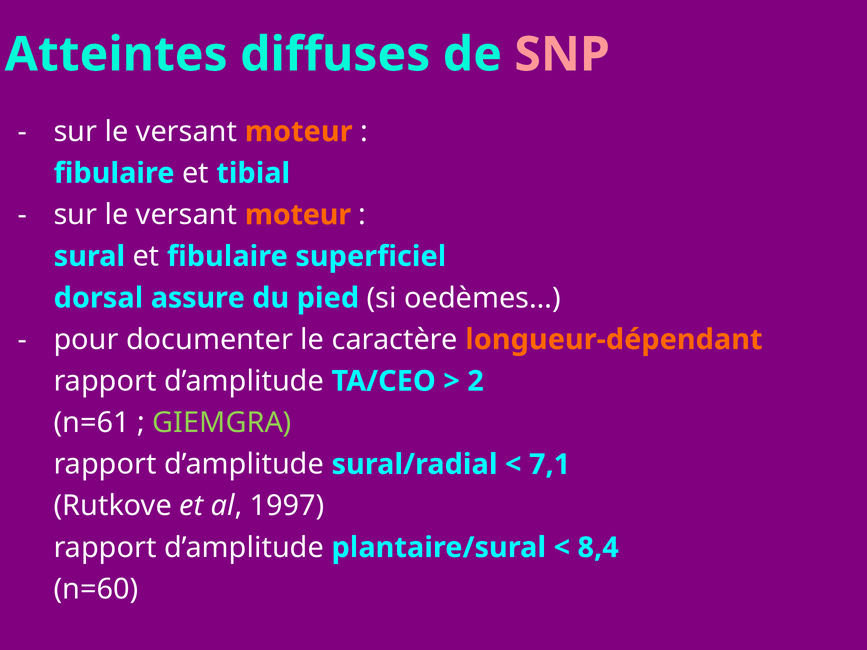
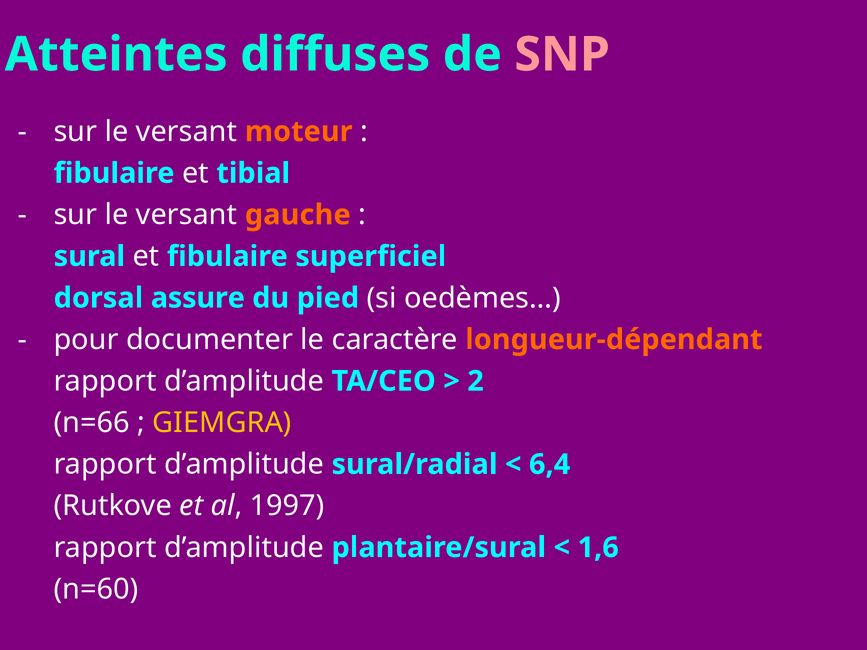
moteur: moteur -> gauche (298, 215)
n=61: n=61 -> n=66 (92, 423)
GIEMGRA colour: light green -> yellow (222, 423)
7,1: 7,1 -> 6,4 (550, 465)
8,4: 8,4 -> 1,6 (598, 548)
